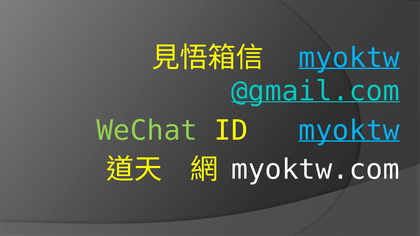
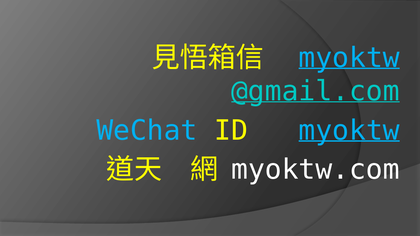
WeChat colour: light green -> light blue (147, 131)
